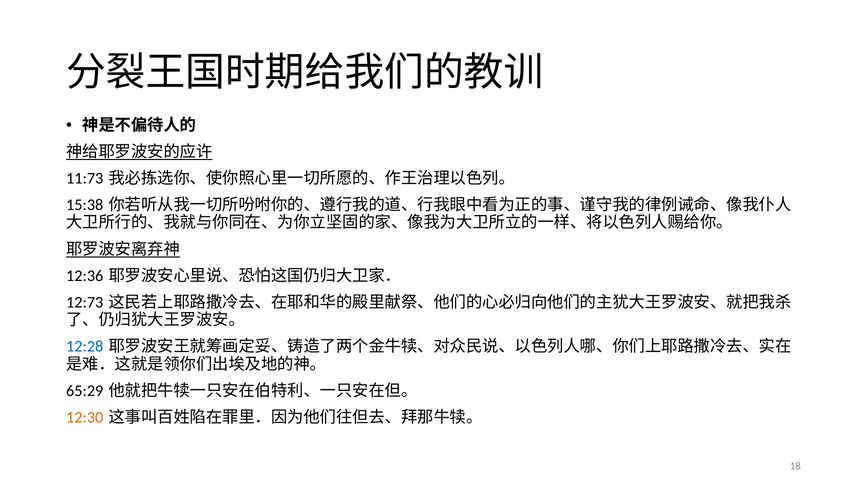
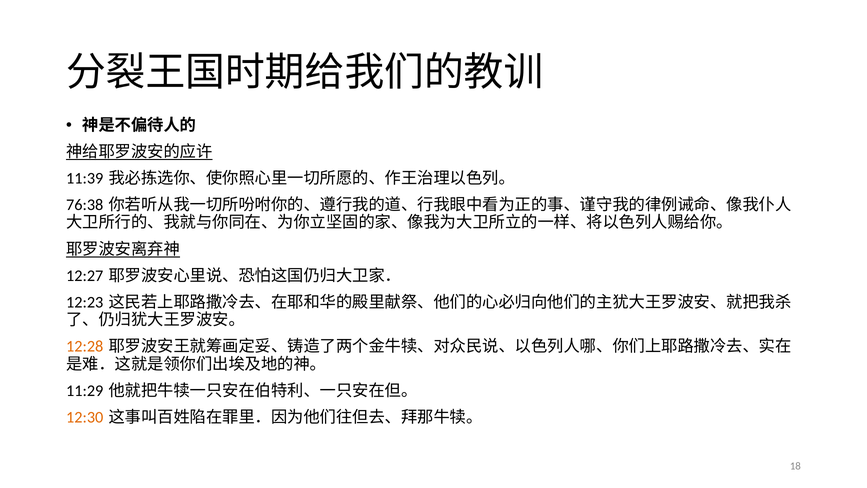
11:73: 11:73 -> 11:39 (85, 178)
15:38: 15:38 -> 76:38 (85, 205)
12:36: 12:36 -> 12:27 (85, 276)
12:73: 12:73 -> 12:23 (85, 302)
12:28 colour: blue -> orange (85, 346)
65:29: 65:29 -> 11:29 (85, 391)
